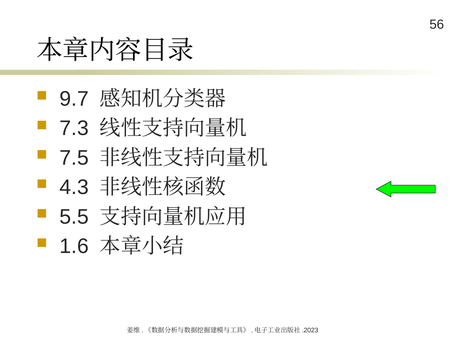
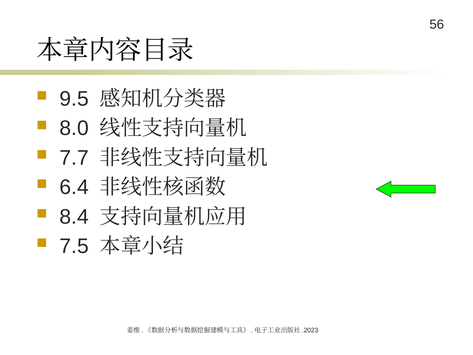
9.7: 9.7 -> 9.5 (74, 99)
7.3: 7.3 -> 8.0 (74, 128)
7.5: 7.5 -> 7.7 (74, 158)
4.3: 4.3 -> 6.4 (74, 187)
5.5: 5.5 -> 8.4 (74, 217)
1.6: 1.6 -> 7.5 (74, 246)
